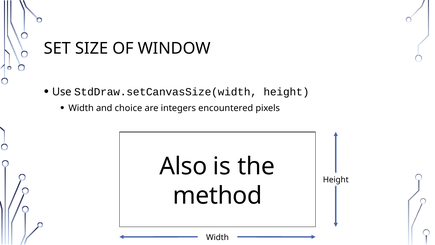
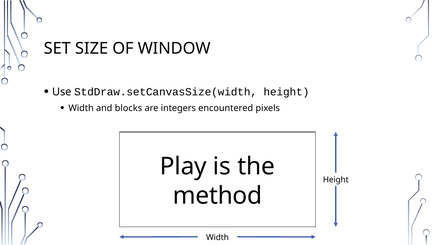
choice: choice -> blocks (128, 108)
Also: Also -> Play (183, 166)
